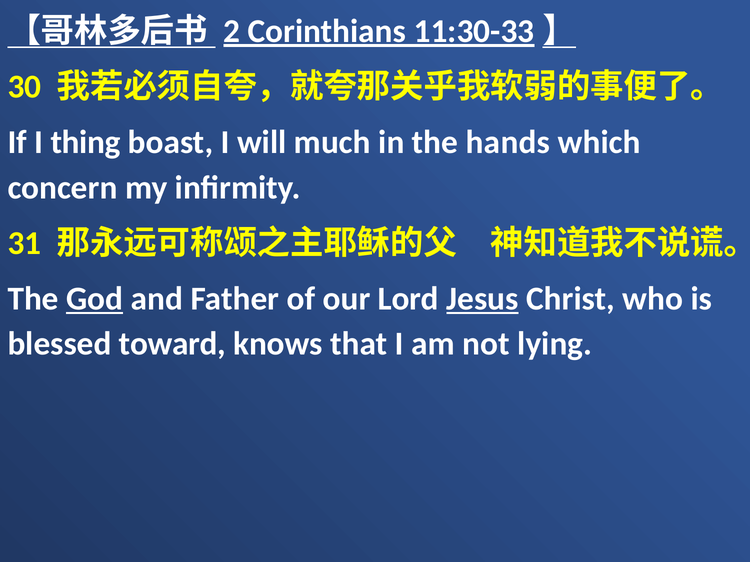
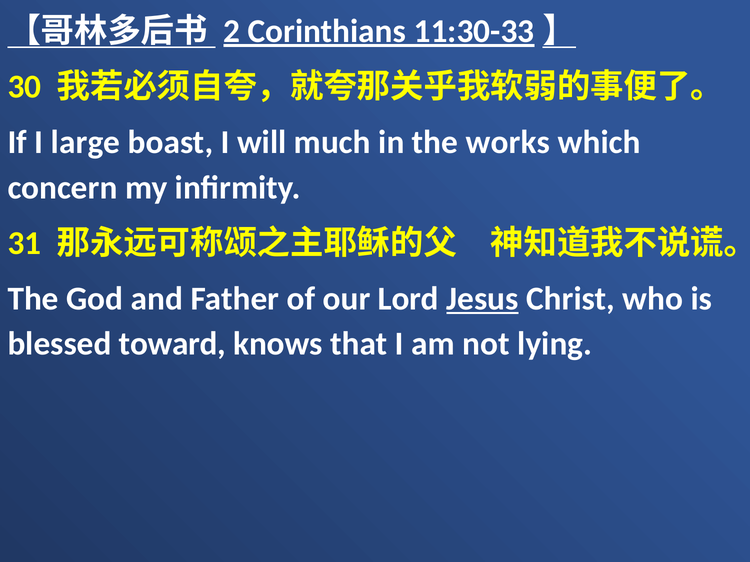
thing: thing -> large (85, 143)
hands: hands -> works (508, 143)
God underline: present -> none (95, 299)
